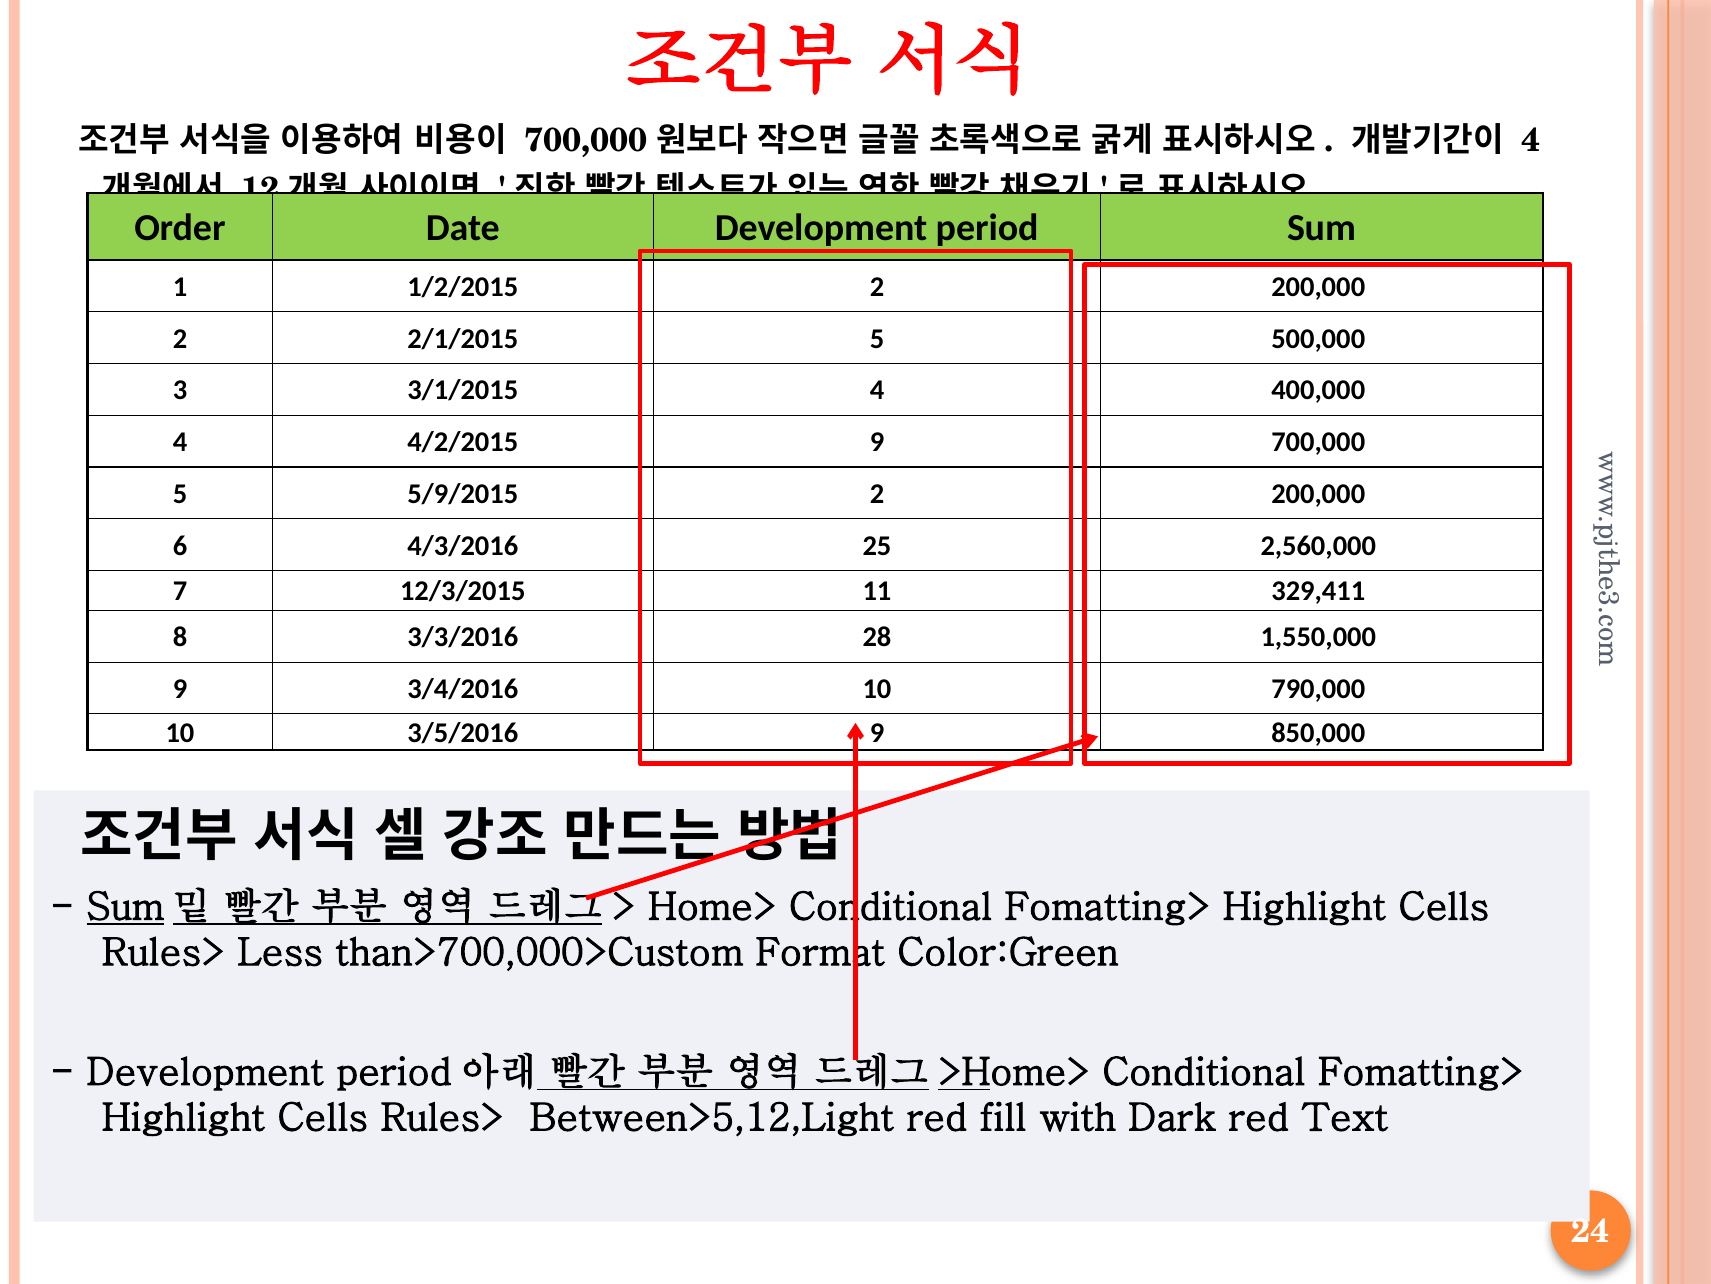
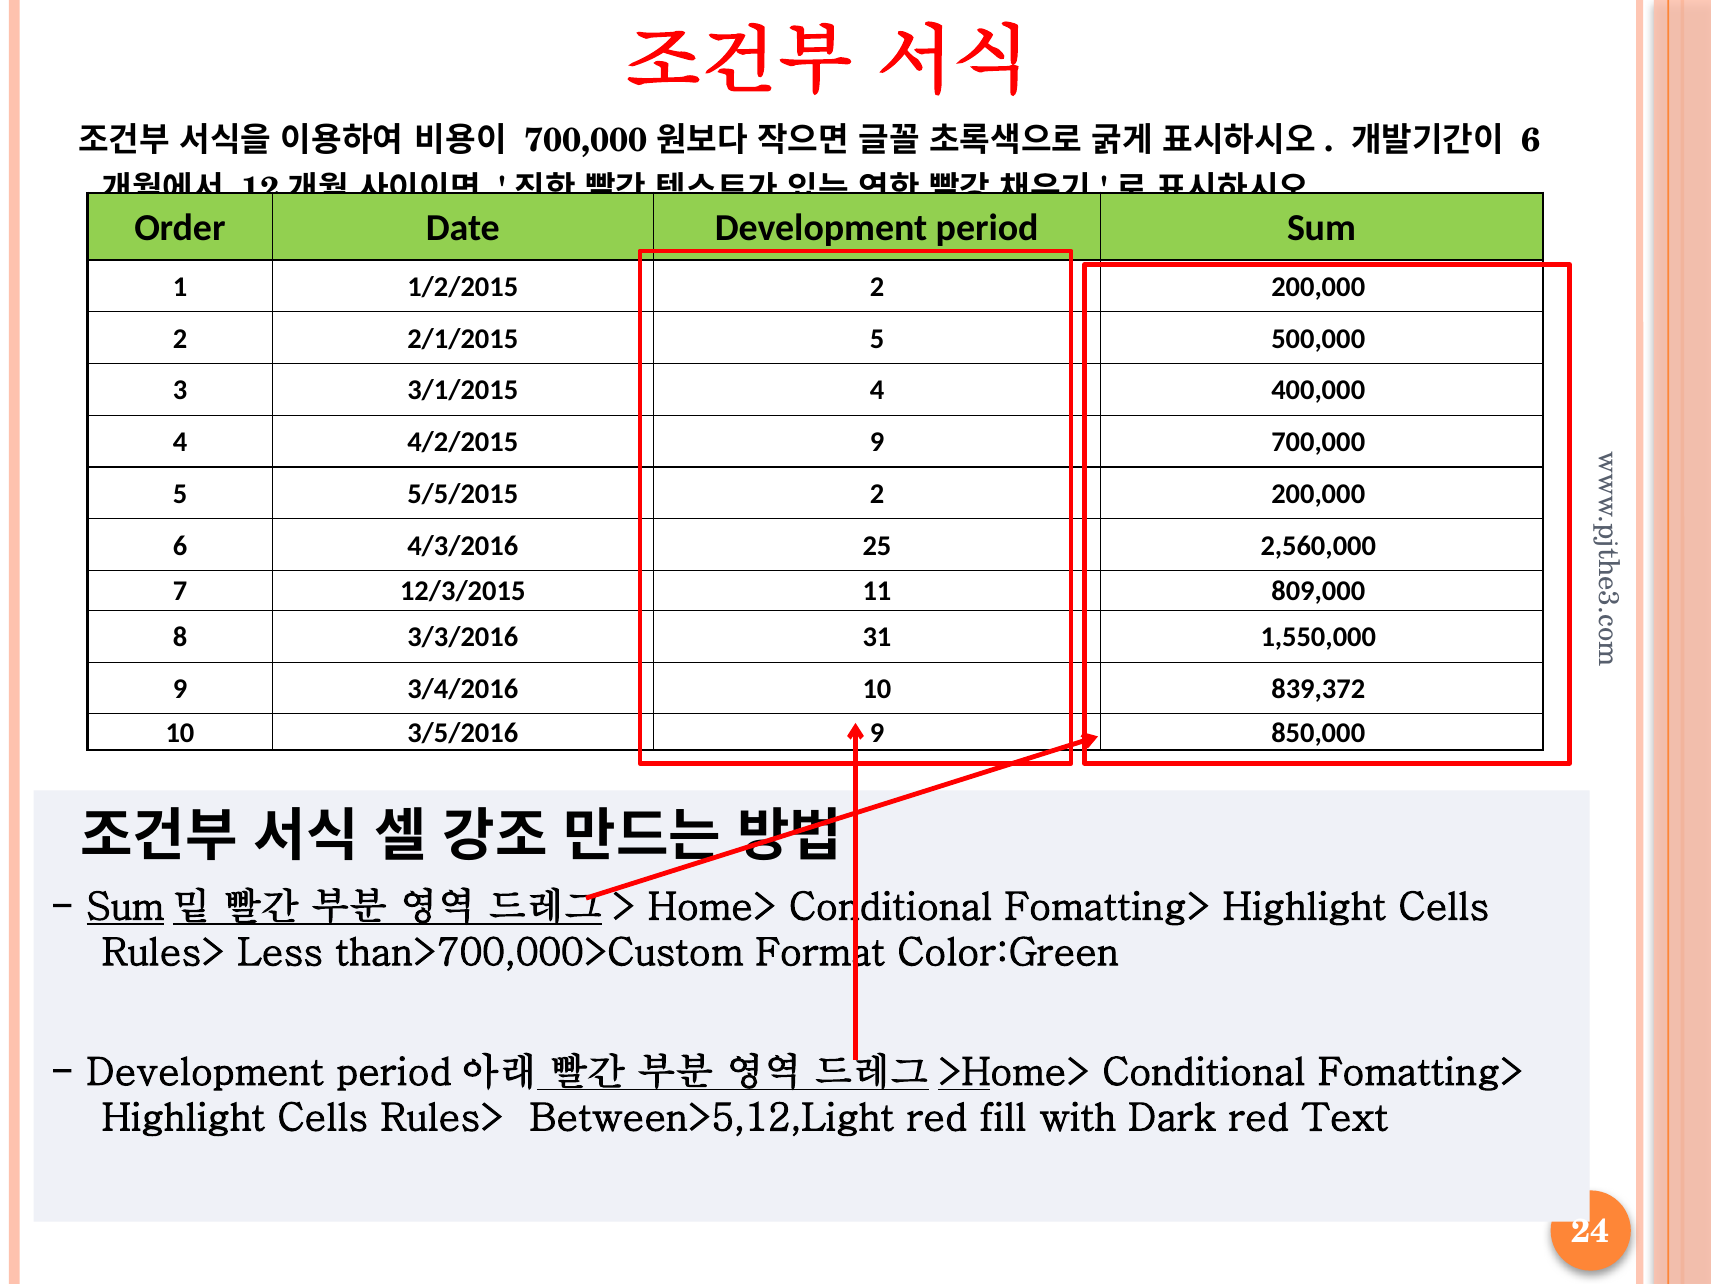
4: 4 -> 6 (1531, 140)
5/9/2015: 5/9/2015 -> 5/5/2015 (463, 494)
329,411: 329,411 -> 809,000 (1318, 591)
28: 28 -> 31 (877, 637)
790,000: 790,000 -> 839,372 (1318, 689)
